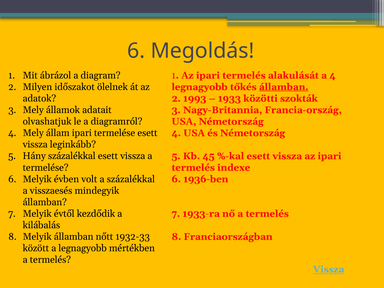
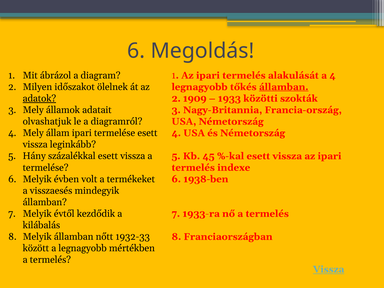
1993: 1993 -> 1909 (195, 98)
adatok underline: none -> present (39, 98)
1936-ben: 1936-ben -> 1938-ben (206, 179)
a százalékkal: százalékkal -> termékeket (131, 179)
